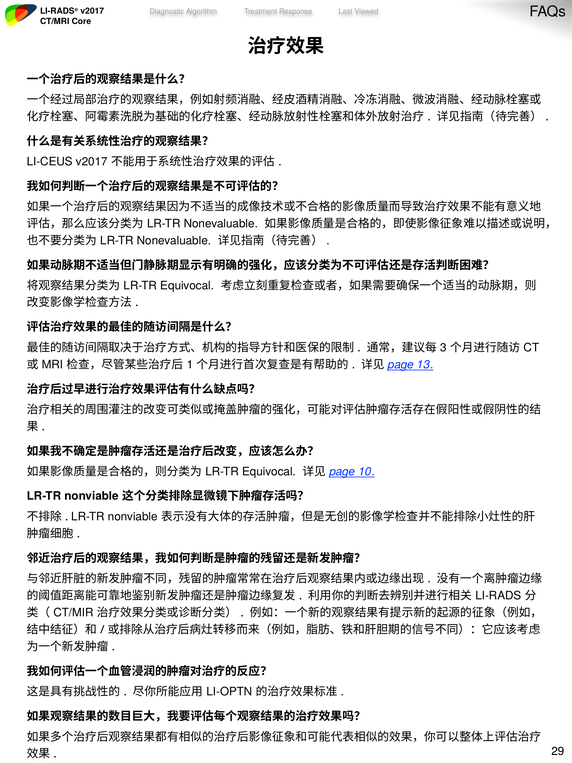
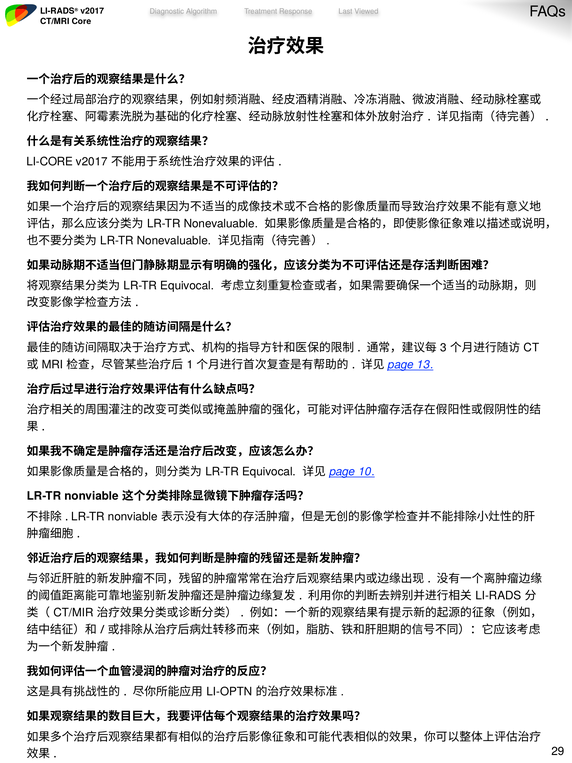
LI-CEUS: LI-CEUS -> LI-CORE (50, 162)
